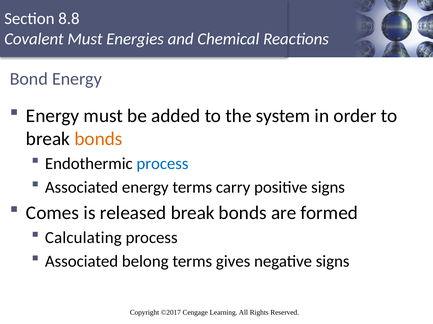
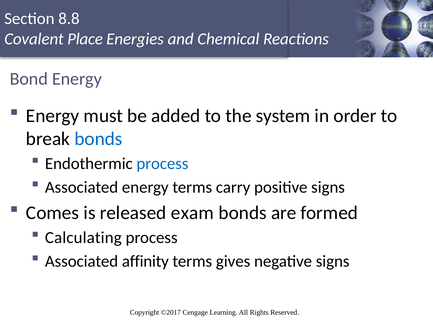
Must: Must -> Place (85, 39)
bonds colour: orange -> blue (98, 139)
released break: break -> exam (192, 213)
belong: belong -> affinity (145, 262)
